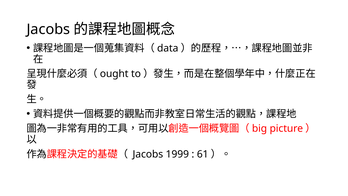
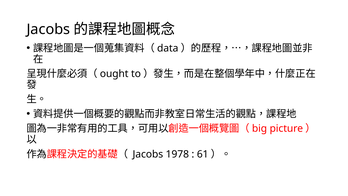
1999: 1999 -> 1978 (177, 154)
